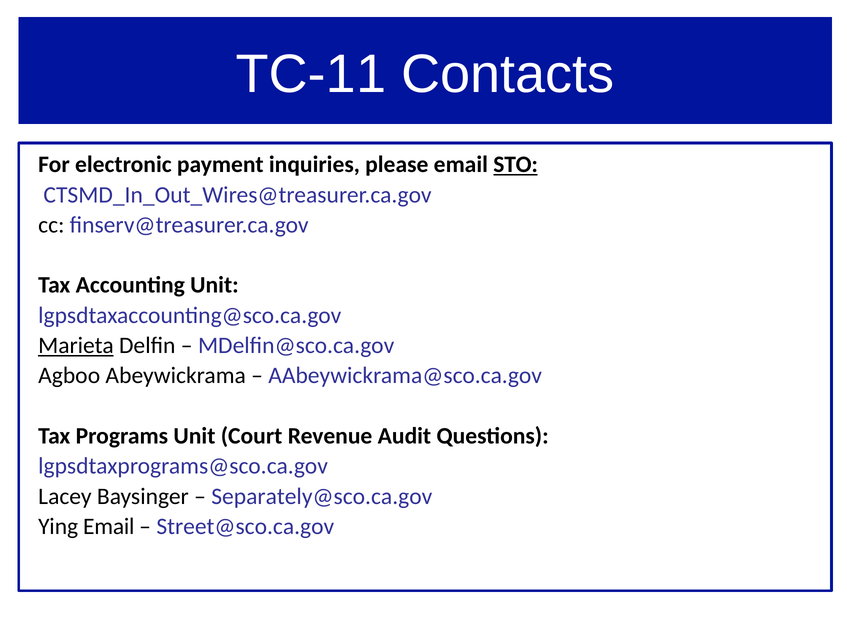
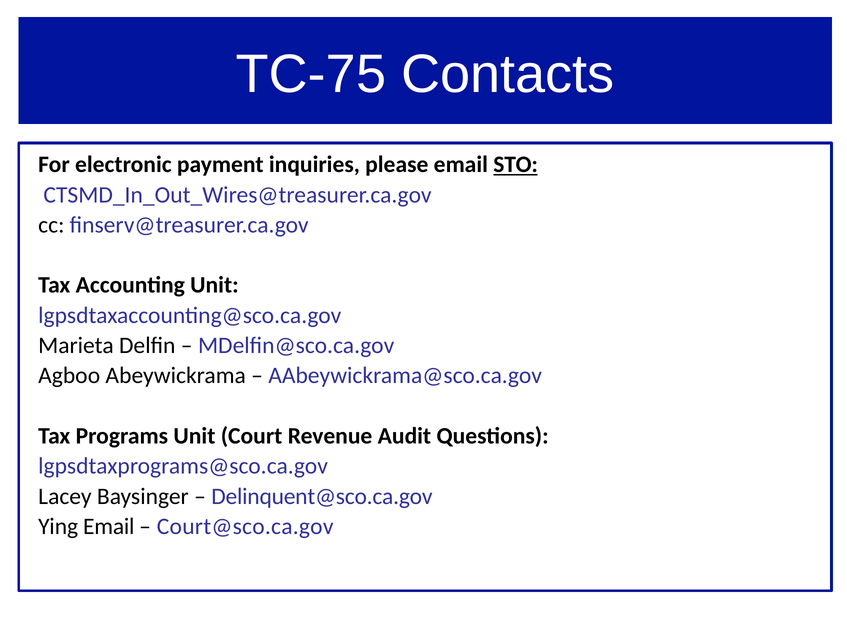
TC-11: TC-11 -> TC-75 (311, 74)
Marieta underline: present -> none (76, 345)
Separately@sco.ca.gov: Separately@sco.ca.gov -> Delinquent@sco.ca.gov (322, 496)
Street@sco.ca.gov: Street@sco.ca.gov -> Court@sco.ca.gov (245, 526)
